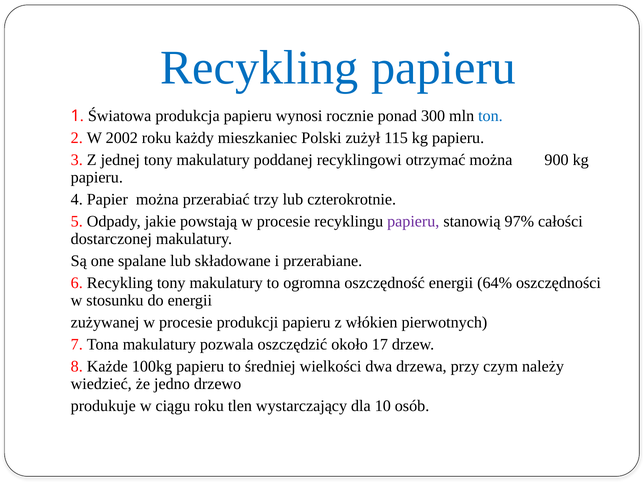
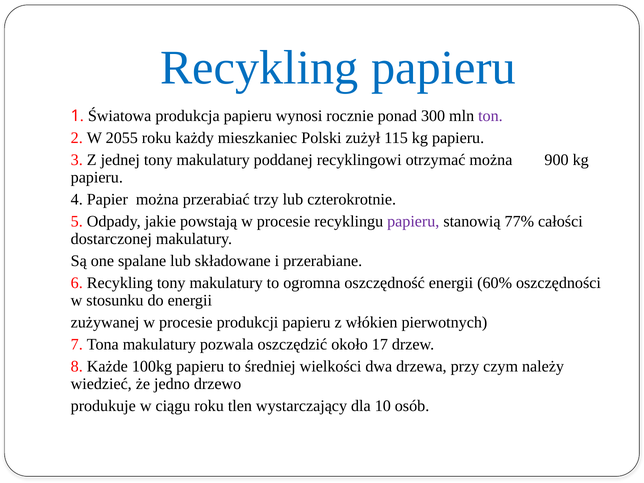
ton colour: blue -> purple (490, 116)
2002: 2002 -> 2055 (122, 138)
97%: 97% -> 77% (519, 222)
64%: 64% -> 60% (495, 283)
